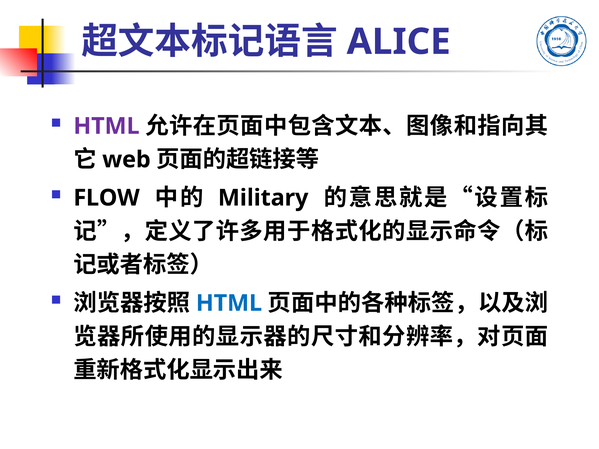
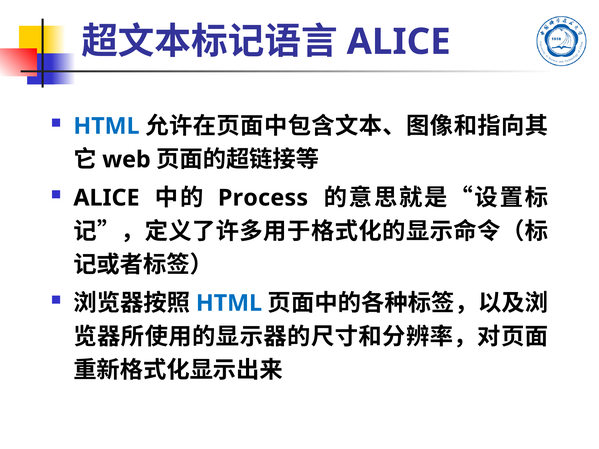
HTML colour: purple -> blue (106, 126)
FLOW: FLOW -> ALICE (106, 198)
Military: Military -> Process (263, 198)
